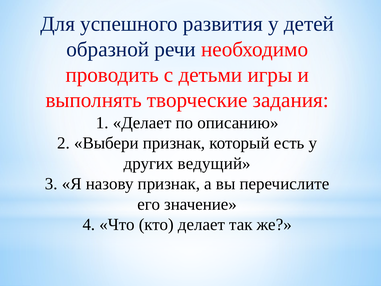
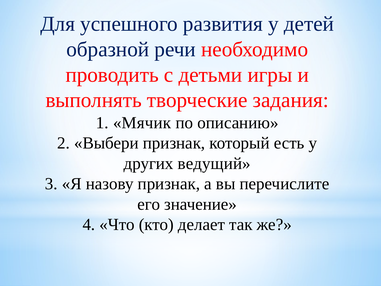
1 Делает: Делает -> Мячик (142, 123)
